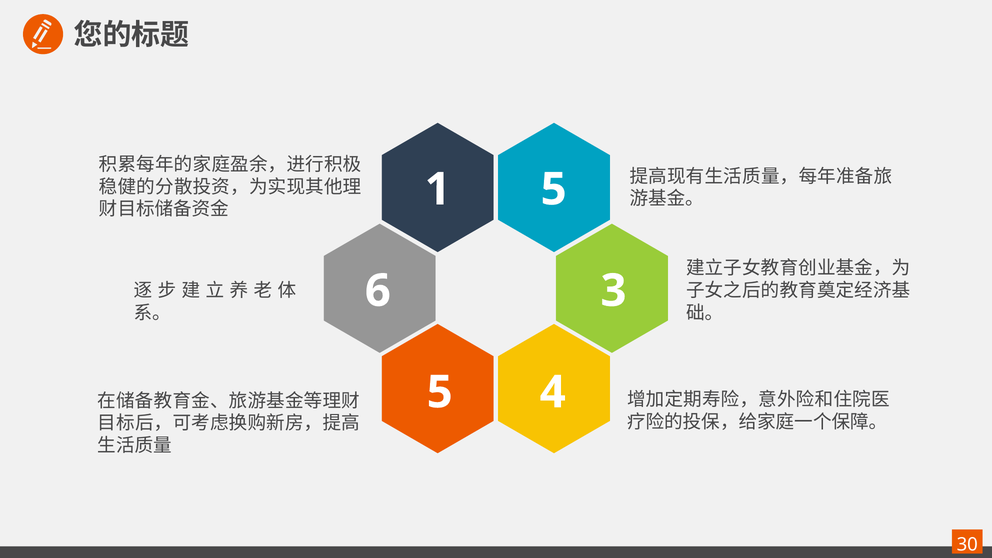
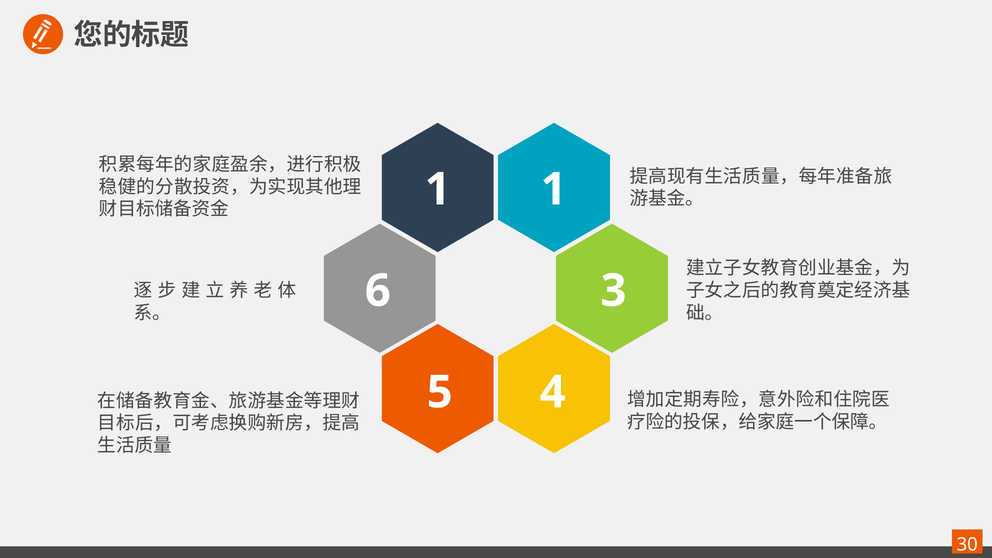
1 5: 5 -> 1 (554, 189)
